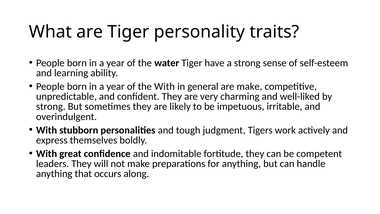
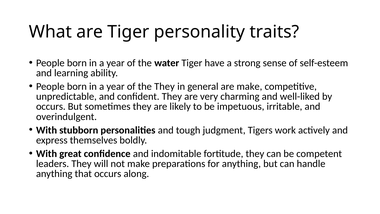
the With: With -> They (164, 86)
strong: strong -> occurs (51, 106)
